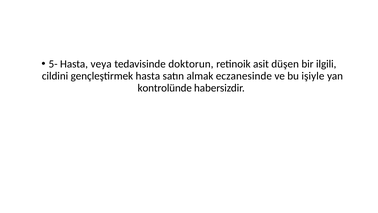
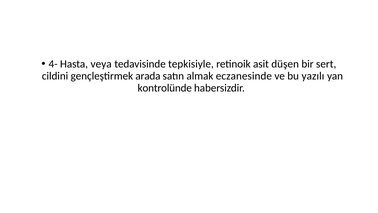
5-: 5- -> 4- (53, 64)
doktorun: doktorun -> tepkisiyle (191, 64)
ilgili: ilgili -> sert (326, 64)
gençleştirmek hasta: hasta -> arada (148, 76)
işiyle: işiyle -> yazılı (313, 76)
